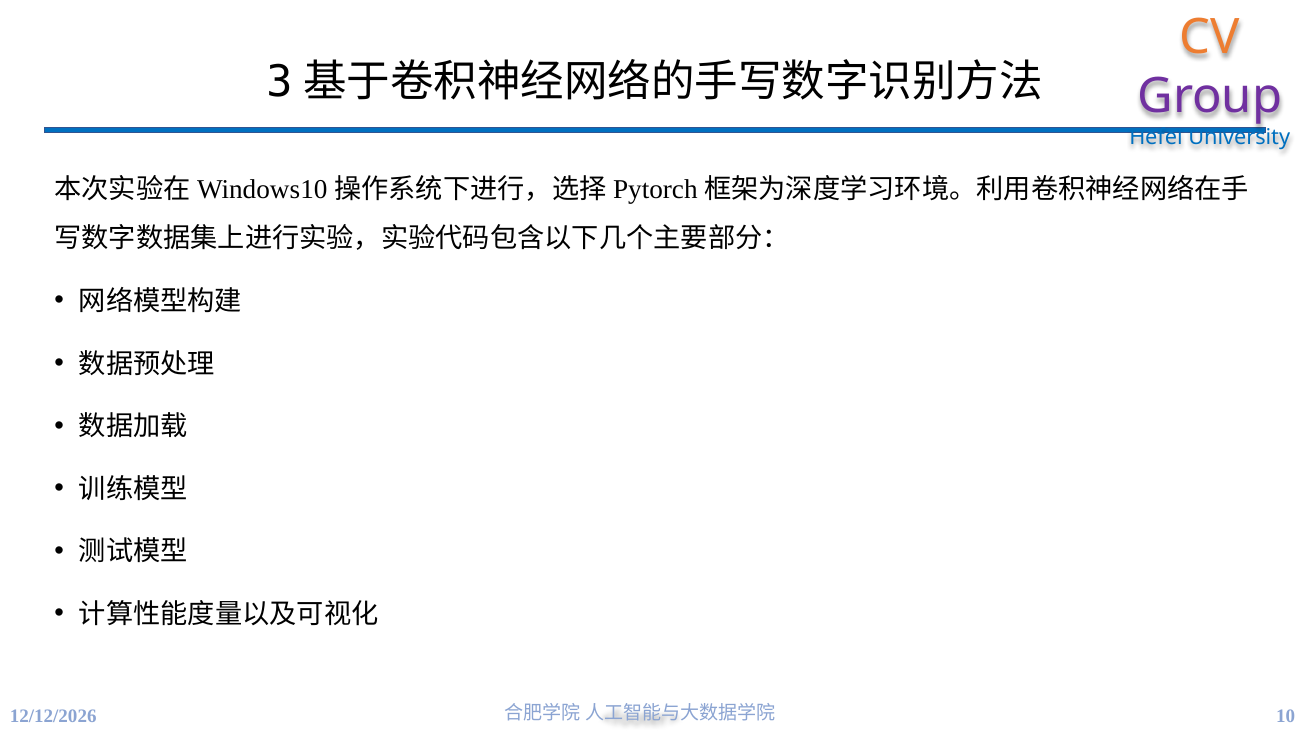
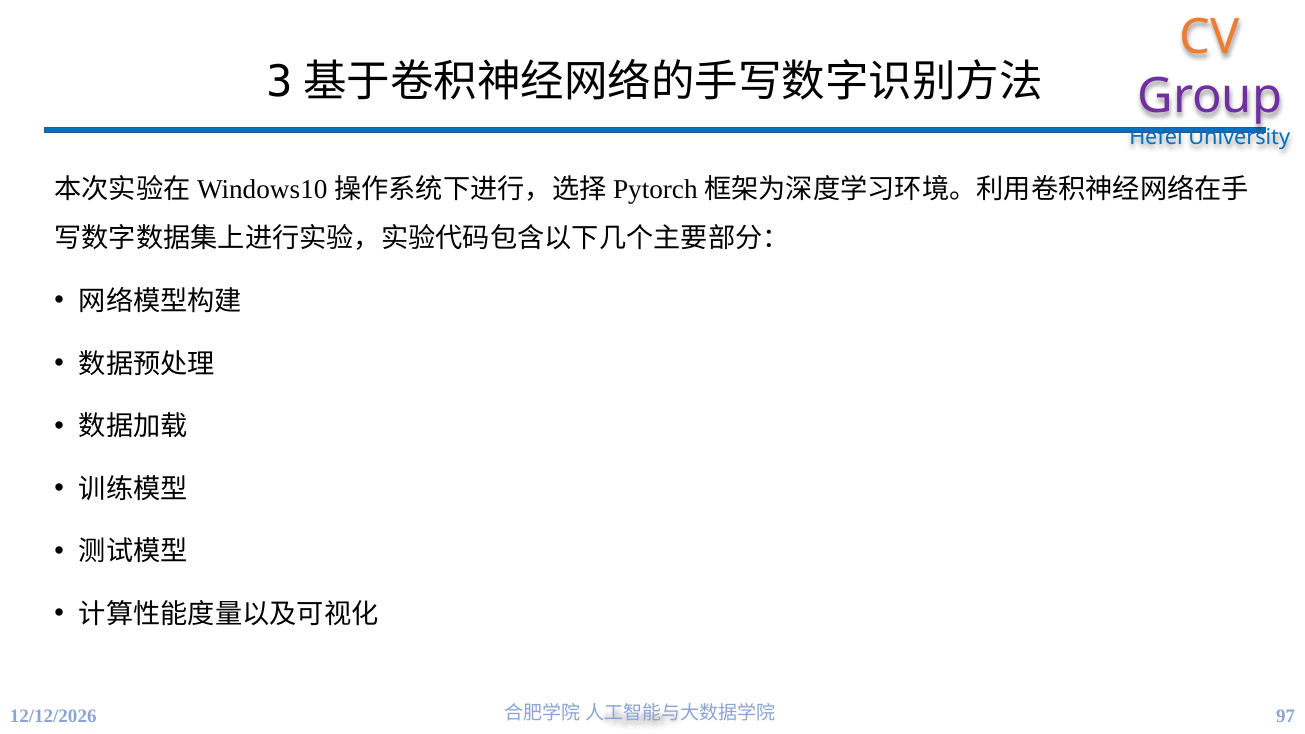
10: 10 -> 97 (1286, 716)
